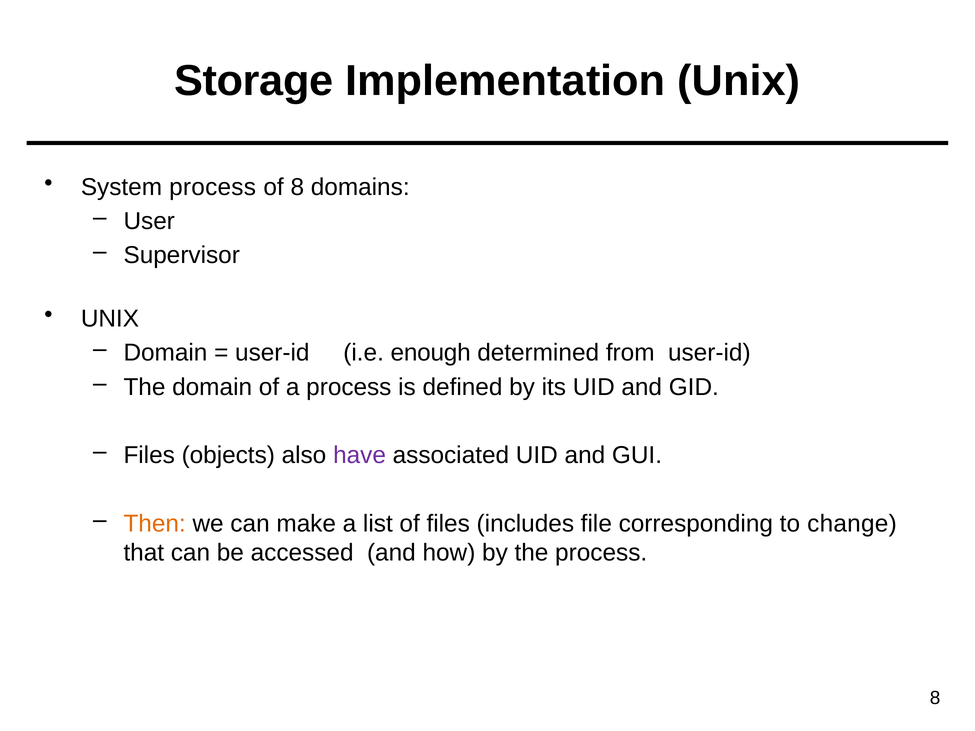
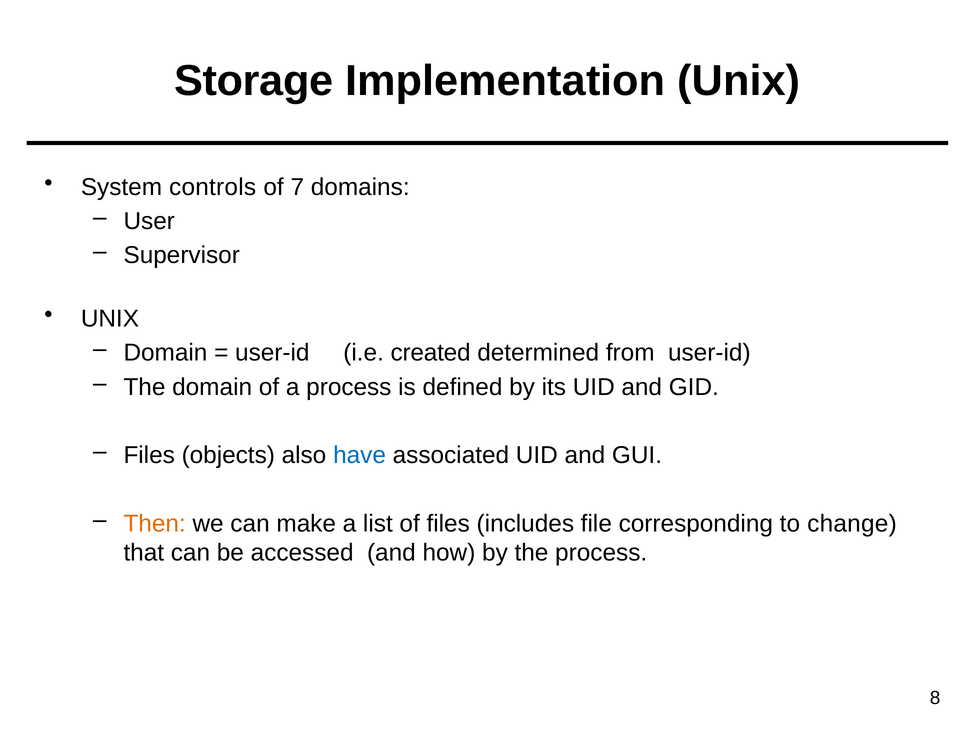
System process: process -> controls (213, 187)
of 8: 8 -> 7 (297, 187)
enough: enough -> created (431, 353)
have colour: purple -> blue (360, 455)
